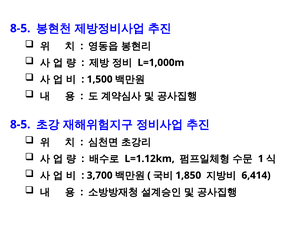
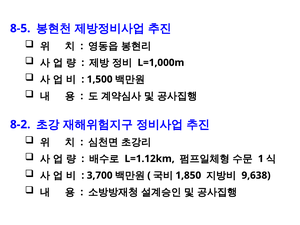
8-5: 8-5 -> 8-2 (20, 124)
6,414: 6,414 -> 9,638 (256, 175)
